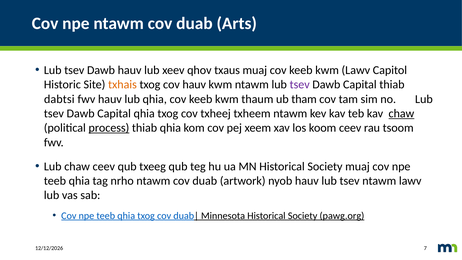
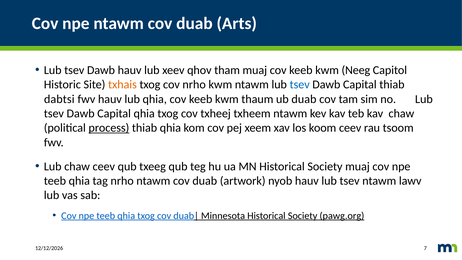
txaus: txaus -> tham (227, 70)
kwm Lawv: Lawv -> Neeg (356, 70)
cov hauv: hauv -> nrho (194, 85)
tsev colour: purple -> blue (300, 85)
ub tham: tham -> duab (304, 99)
chaw underline: present -> none (401, 113)
